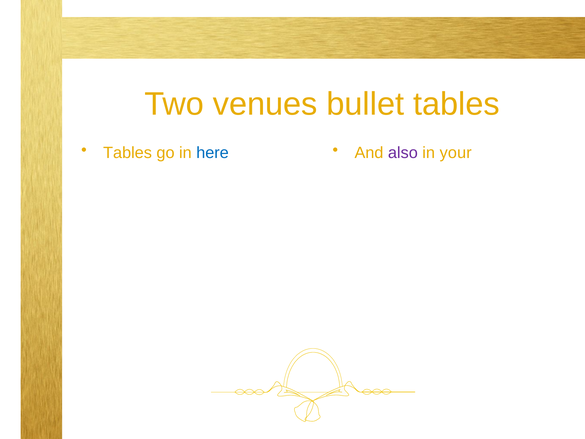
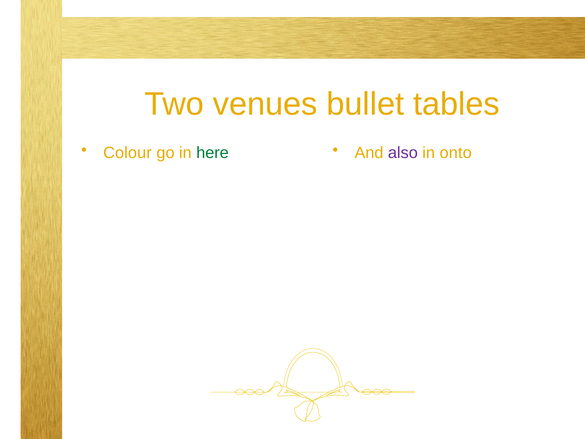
Tables: Tables -> Colour (127, 153)
here colour: blue -> green (213, 153)
your: your -> onto (456, 153)
